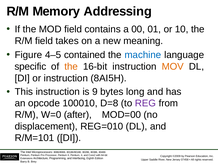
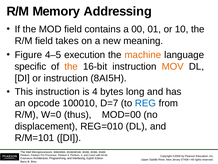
contained: contained -> execution (85, 55)
machine colour: blue -> orange (143, 55)
is 9: 9 -> 4 (95, 91)
D=8: D=8 -> D=7 (109, 103)
REG colour: purple -> blue (145, 103)
after: after -> thus (78, 114)
